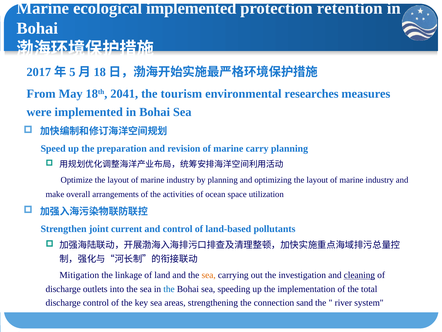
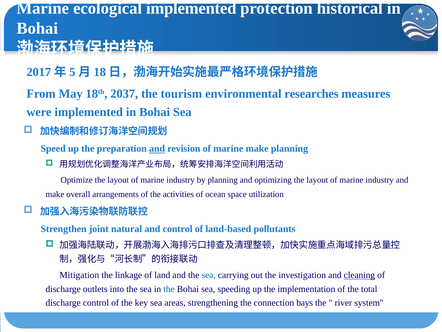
retention: retention -> historical (350, 8)
2041: 2041 -> 2037 (124, 93)
and underline: none -> present (157, 149)
marine carry: carry -> make (257, 149)
current: current -> natural (127, 228)
sea colour: orange -> blue (209, 275)
sand: sand -> bays (305, 302)
